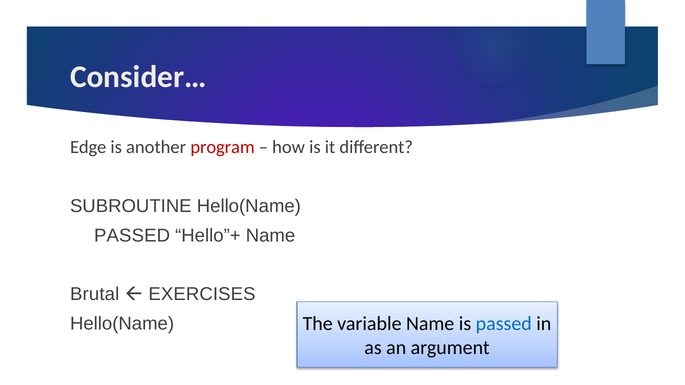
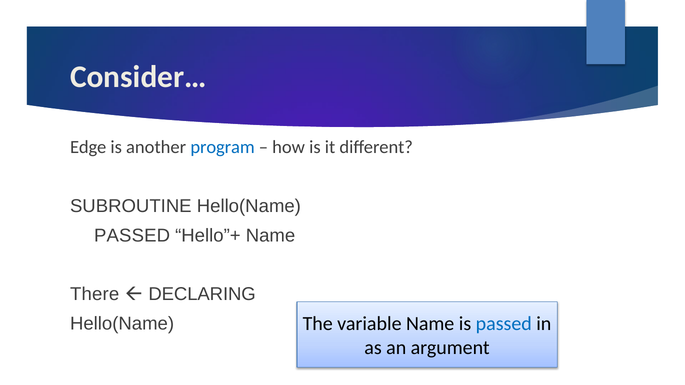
program colour: red -> blue (223, 147)
Brutal: Brutal -> There (95, 294)
EXERCISES: EXERCISES -> DECLARING (202, 294)
